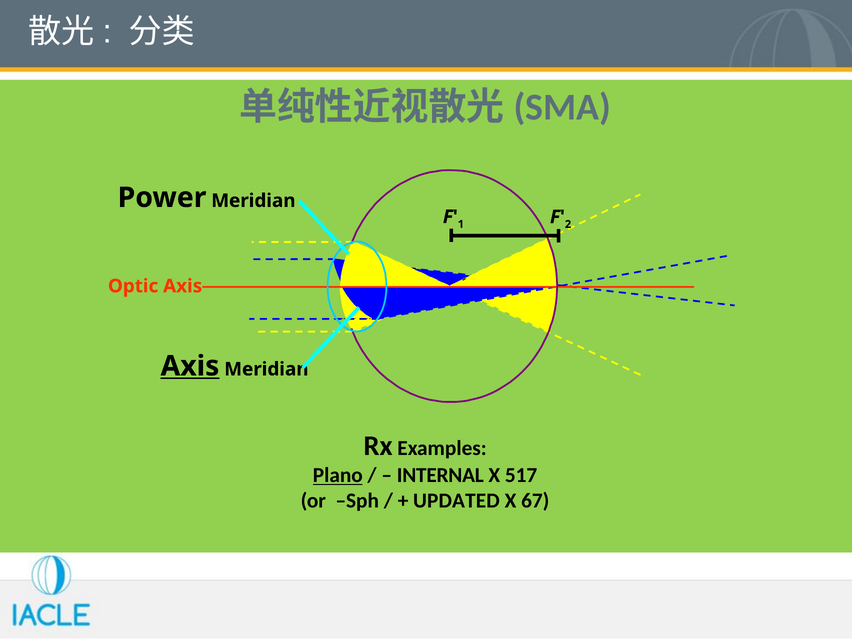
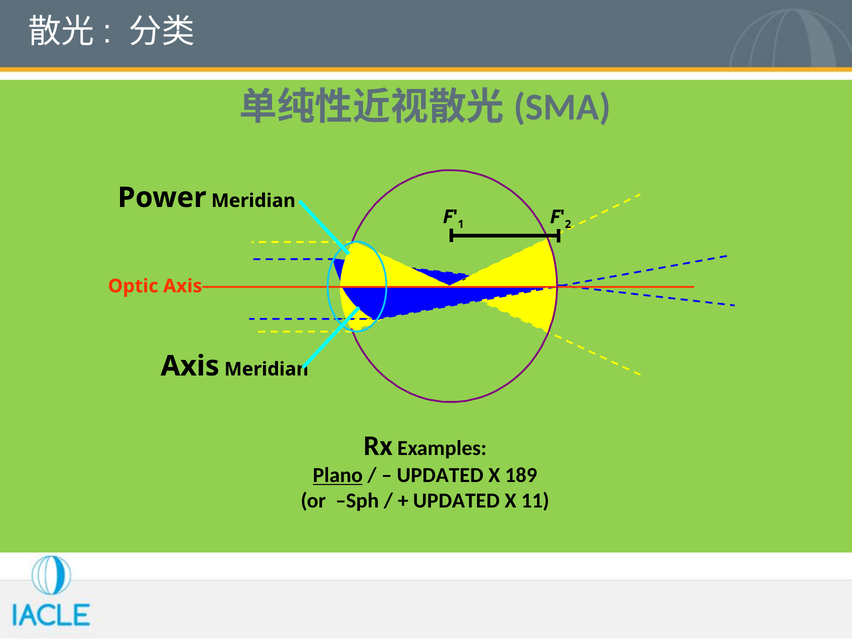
Axis underline: present -> none (190, 366)
INTERNAL: INTERNAL -> UPDATED (440, 475)
517: 517 -> 189 (521, 475)
67: 67 -> 11 (535, 501)
